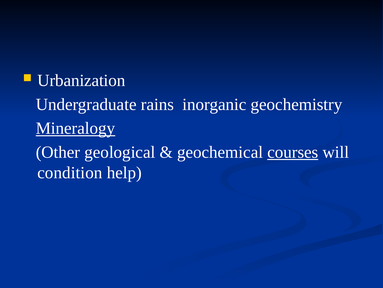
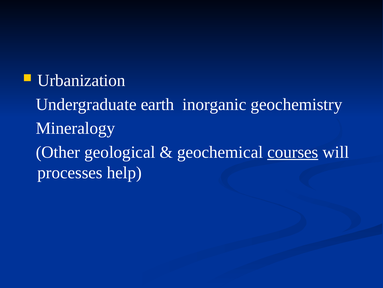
rains: rains -> earth (157, 104)
Mineralogy underline: present -> none (75, 128)
condition: condition -> processes (70, 172)
